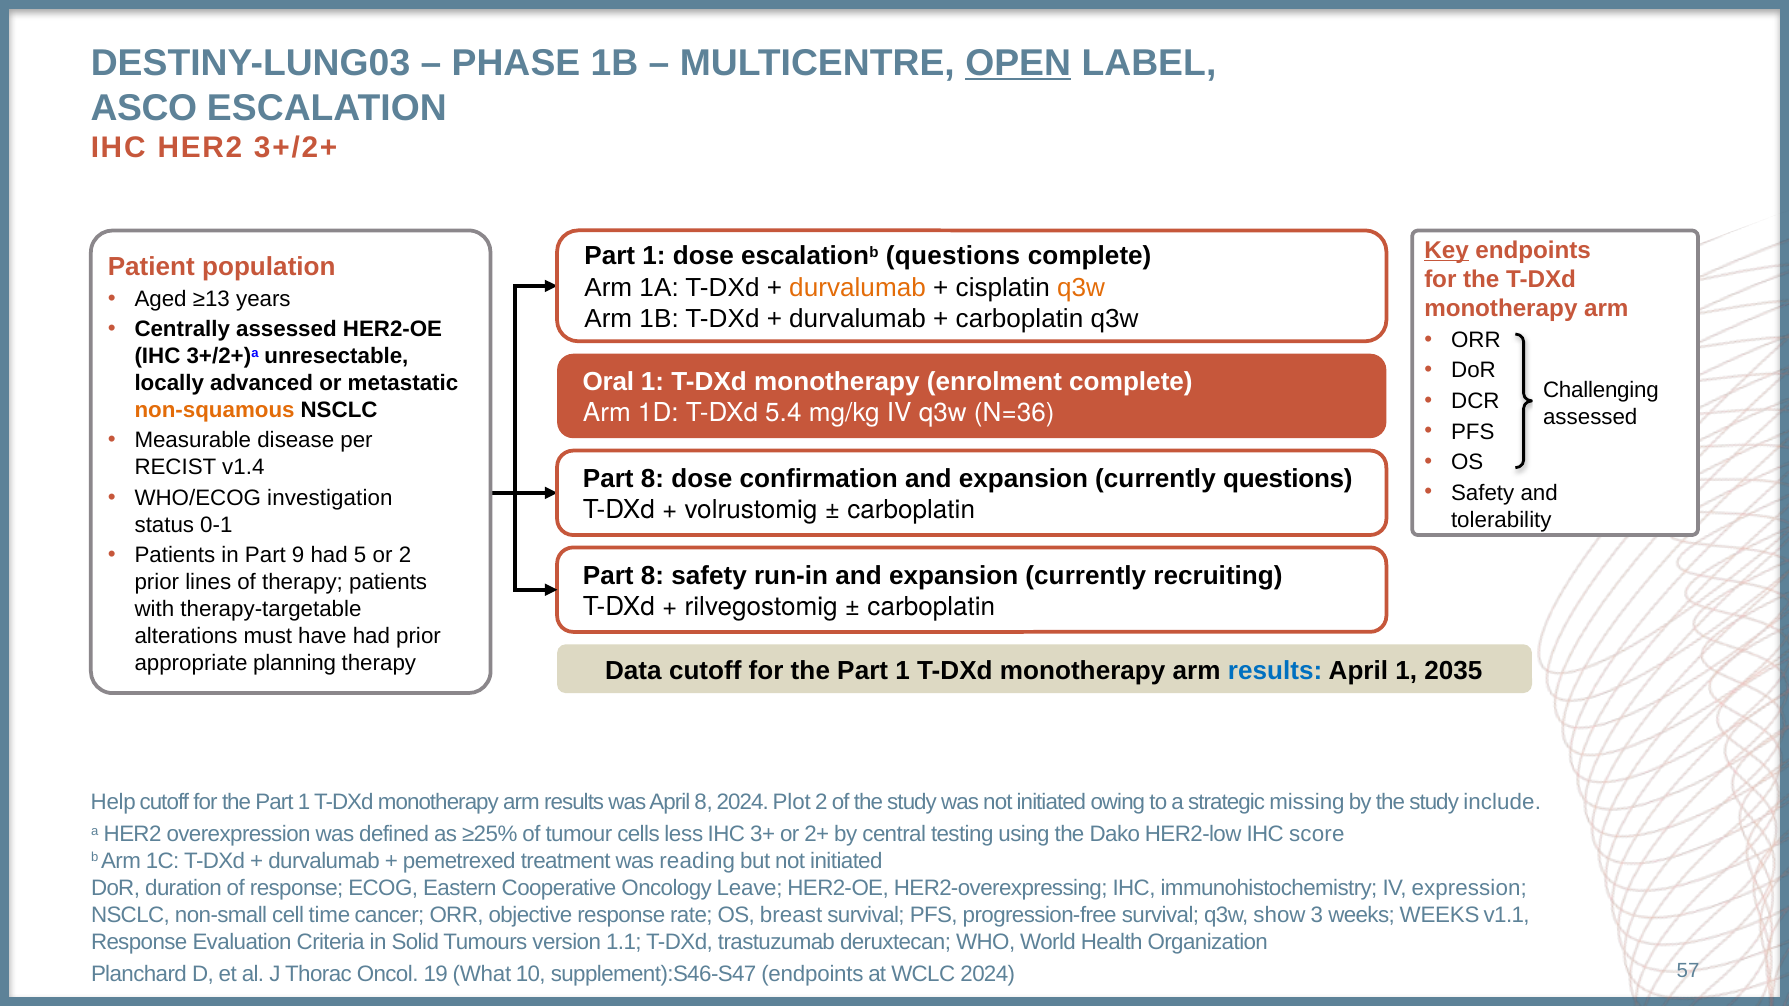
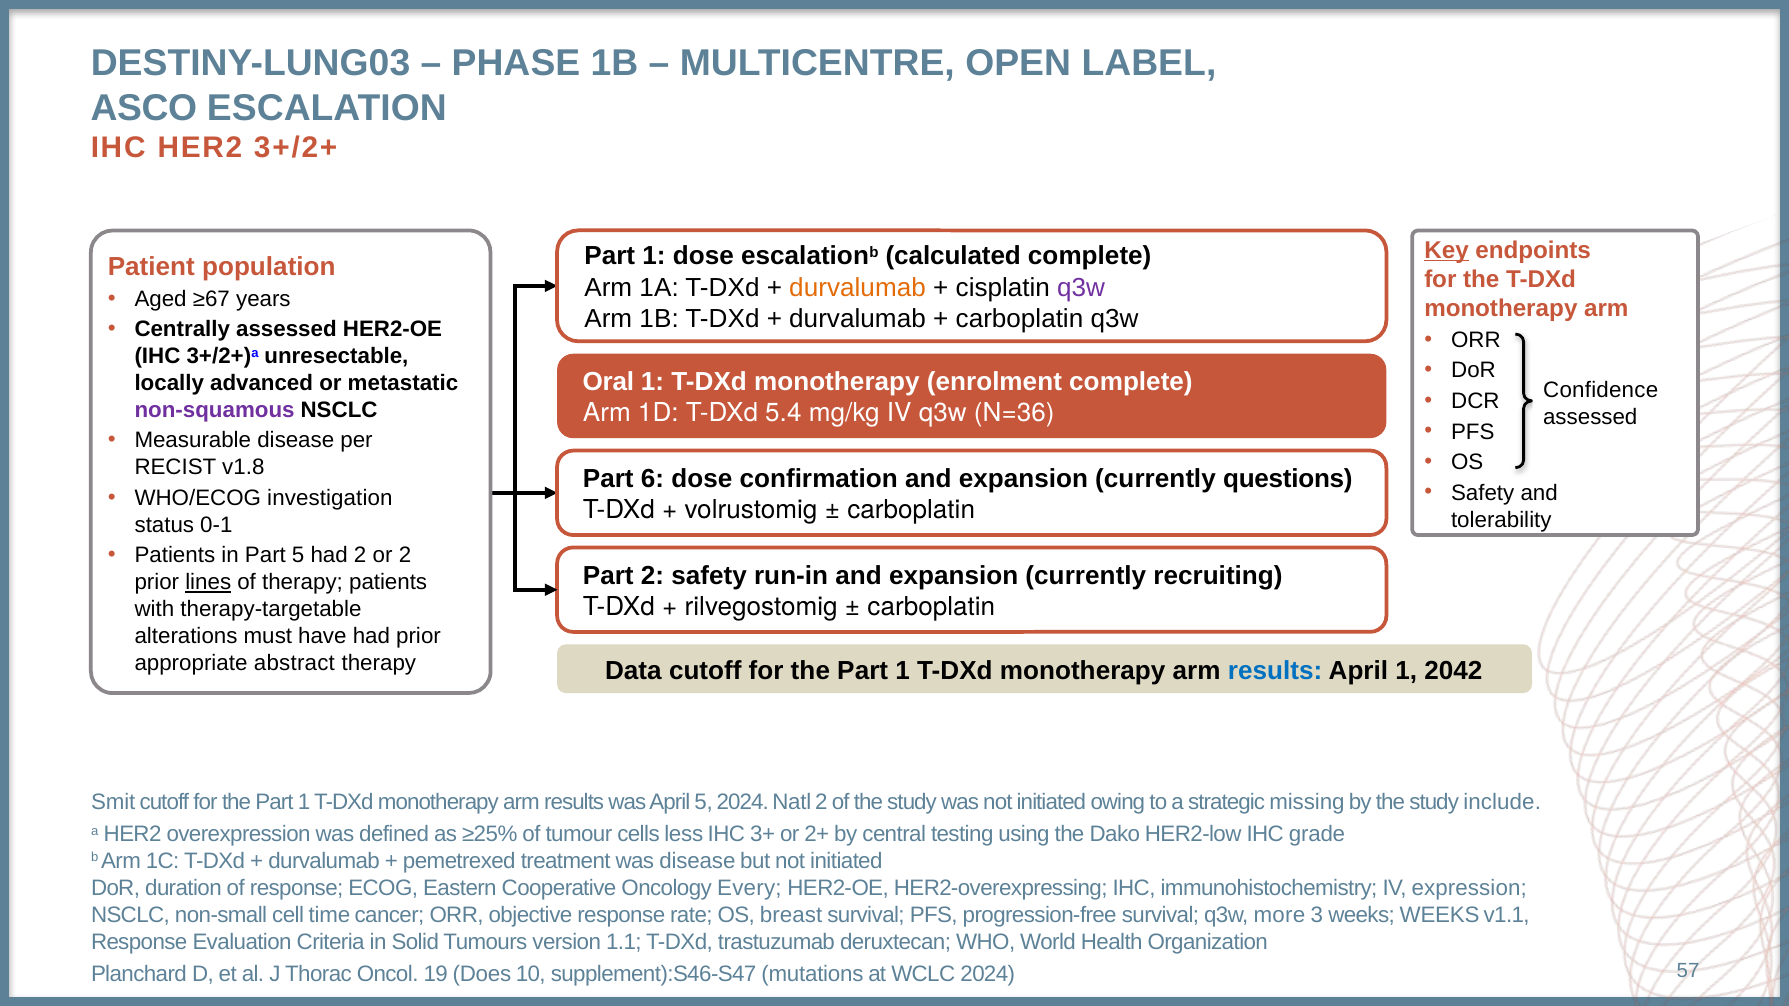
OPEN underline: present -> none (1018, 63)
escalationb questions: questions -> calculated (953, 256)
q3w colour: orange -> purple (1081, 288)
≥13: ≥13 -> ≥67 (211, 299)
Challenging: Challenging -> Confidence (1601, 390)
non-squamous colour: orange -> purple (215, 410)
v1.4: v1.4 -> v1.8 (243, 468)
8: 8 -> 6 (653, 479)
Part 9: 9 -> 5 (298, 556)
had 5: 5 -> 2 (360, 556)
8: 8 -> 2 (653, 576)
lines underline: none -> present (208, 582)
planning: planning -> abstract (294, 663)
2035: 2035 -> 2042 (1453, 671)
Help: Help -> Smit (113, 802)
April 8: 8 -> 5 (704, 802)
Plot: Plot -> Natl (792, 802)
score: score -> grade (1317, 835)
was reading: reading -> disease (697, 861)
Leave: Leave -> Every (749, 888)
show: show -> more (1279, 915)
What: What -> Does (482, 974)
supplement):S46-S47 endpoints: endpoints -> mutations (812, 974)
